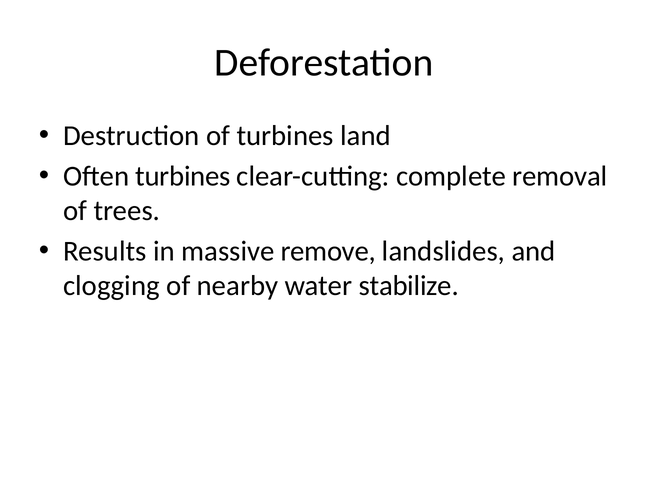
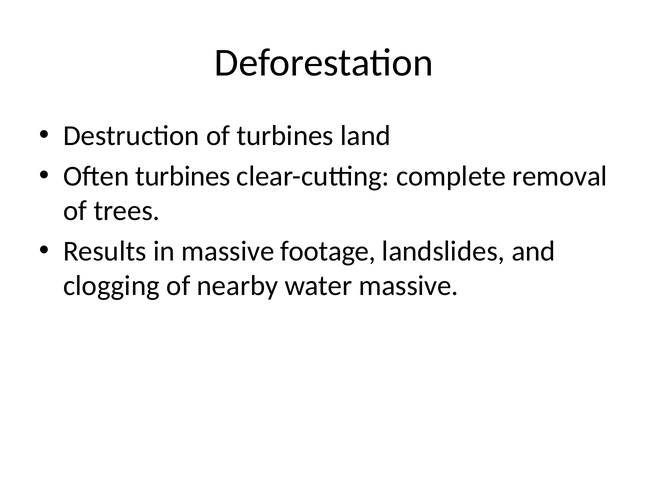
remove: remove -> footage (328, 251)
water stabilize: stabilize -> massive (409, 286)
